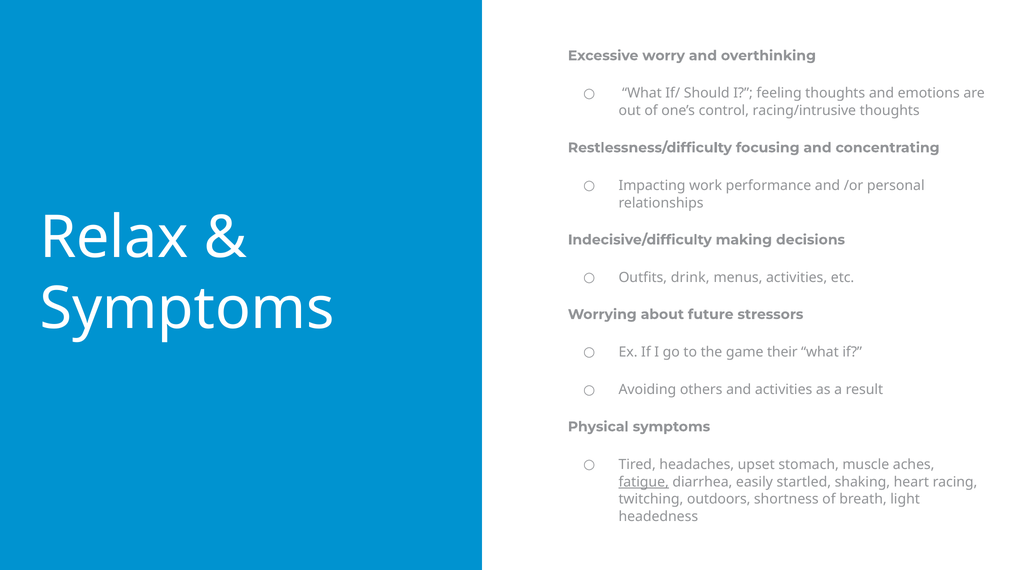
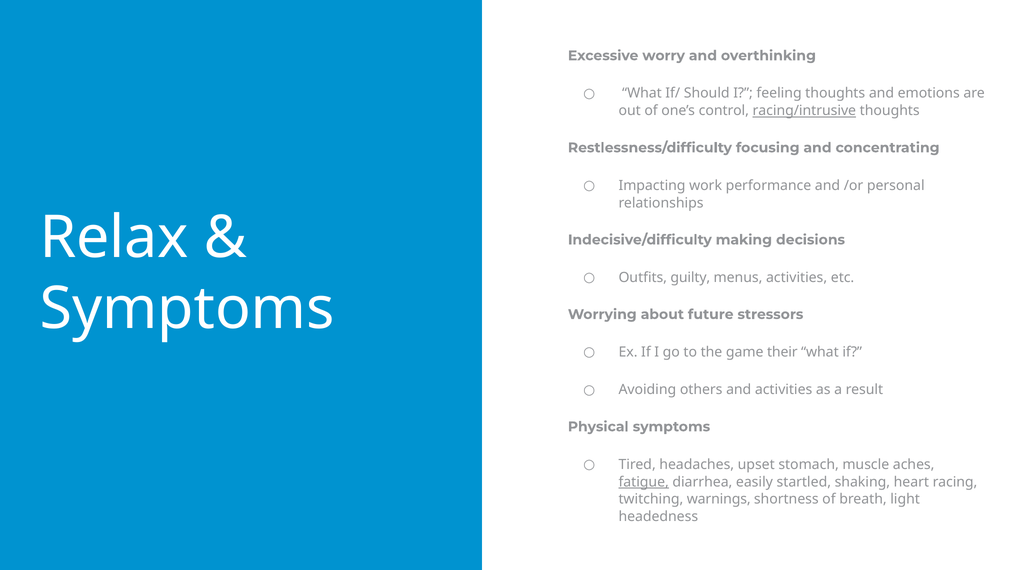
racing/intrusive underline: none -> present (804, 111)
drink: drink -> guilty (690, 278)
outdoors: outdoors -> warnings (719, 500)
